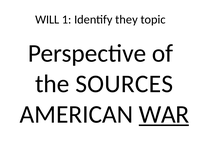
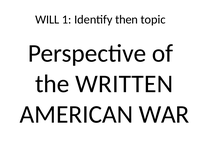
they: they -> then (127, 19)
SOURCES: SOURCES -> WRITTEN (124, 84)
WAR underline: present -> none (164, 114)
